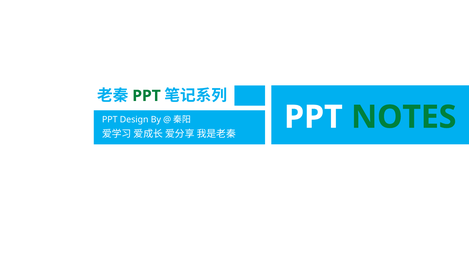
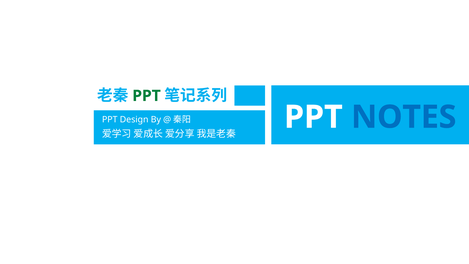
NOTES colour: green -> blue (404, 117)
